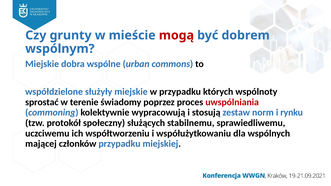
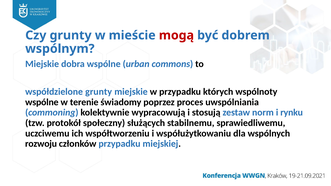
współdzielone służyły: służyły -> grunty (99, 92)
sprostać: sprostać -> wspólne (42, 102)
uwspólniania colour: red -> black (232, 102)
mającej: mającej -> rozwoju (41, 144)
